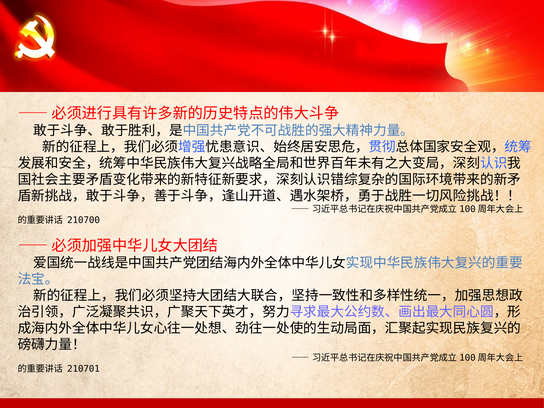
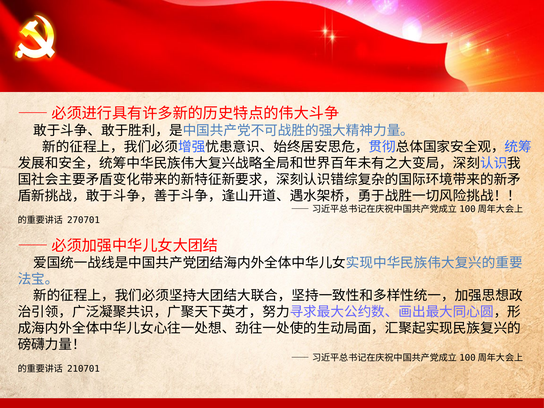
210700: 210700 -> 270701 (84, 220)
